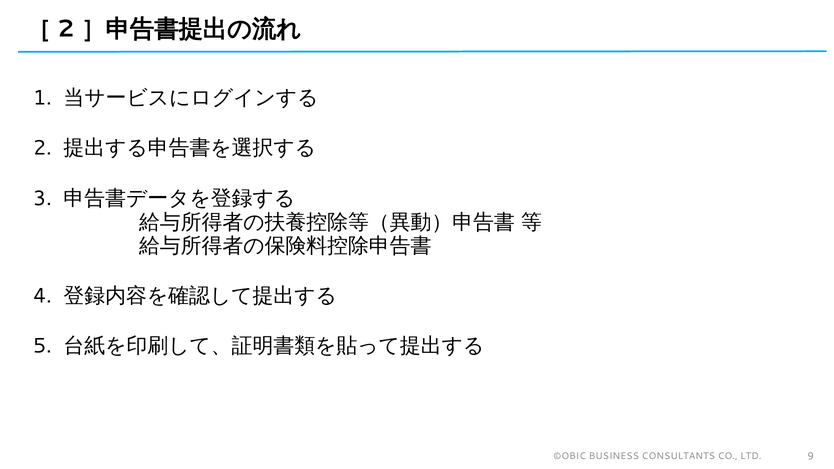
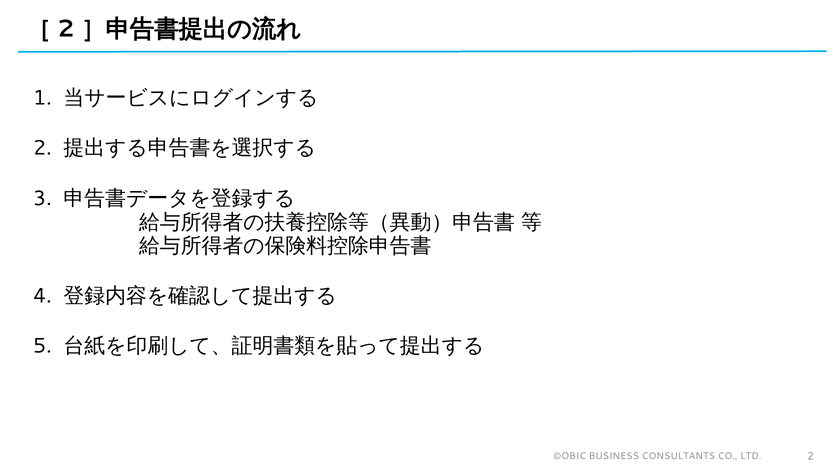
LTD 9: 9 -> 2 (811, 456)
